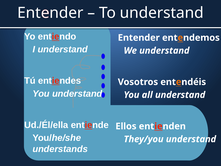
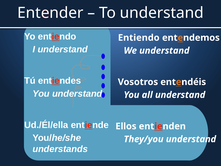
Entender: Entender -> Entiendo (139, 38)
